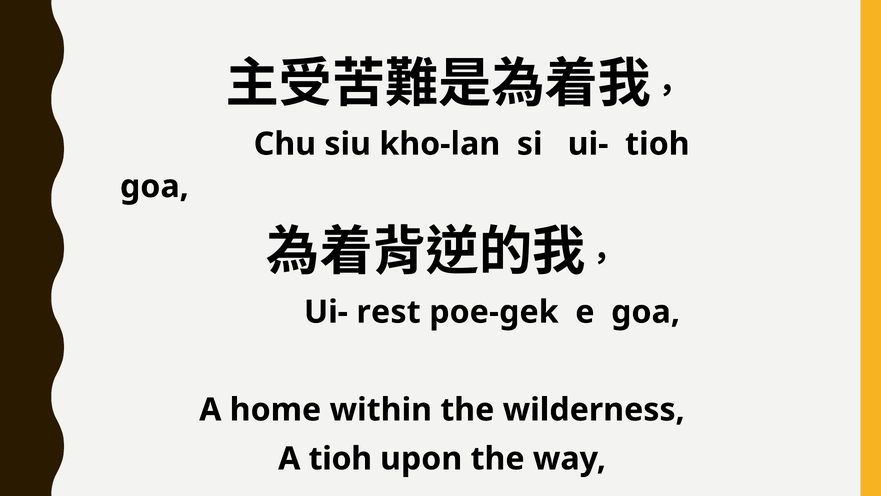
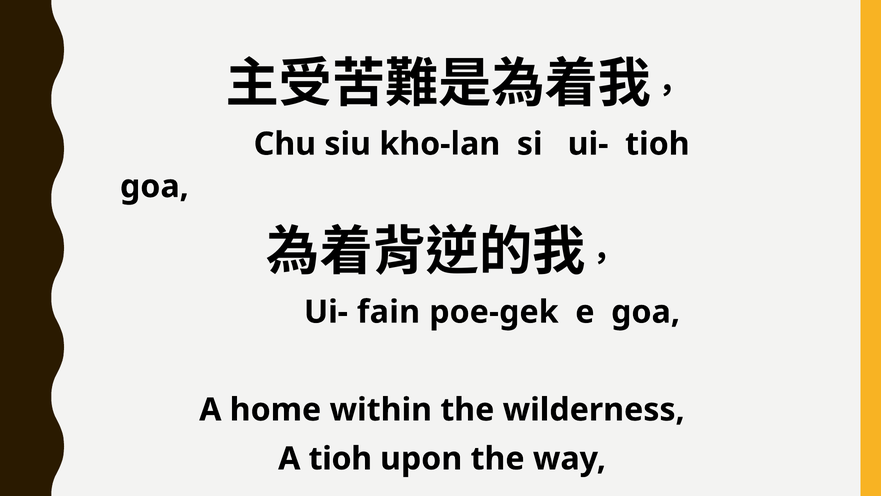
rest: rest -> fain (389, 312)
